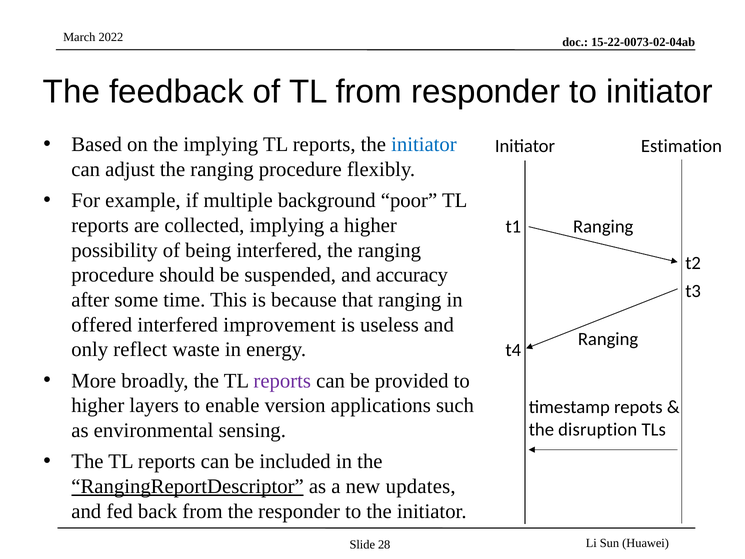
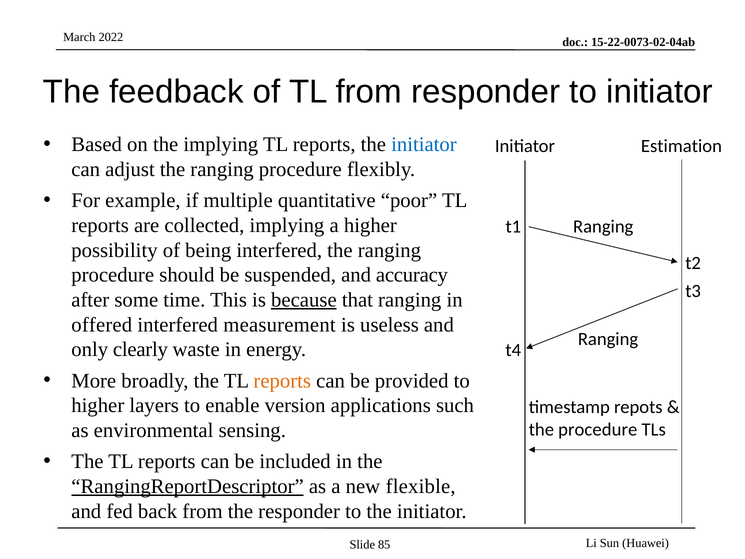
background: background -> quantitative (327, 200)
because underline: none -> present (304, 300)
improvement: improvement -> measurement (280, 325)
reflect: reflect -> clearly (140, 350)
reports colour: purple -> orange (282, 381)
the disruption: disruption -> procedure (598, 429)
updates: updates -> flexible (421, 486)
28: 28 -> 85 (384, 545)
